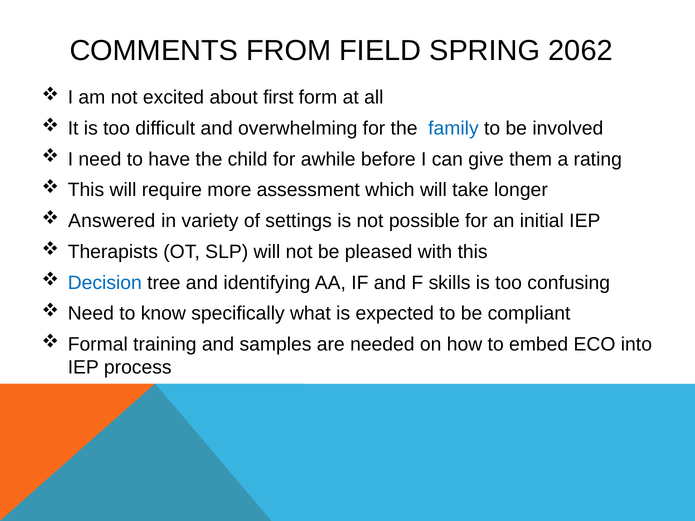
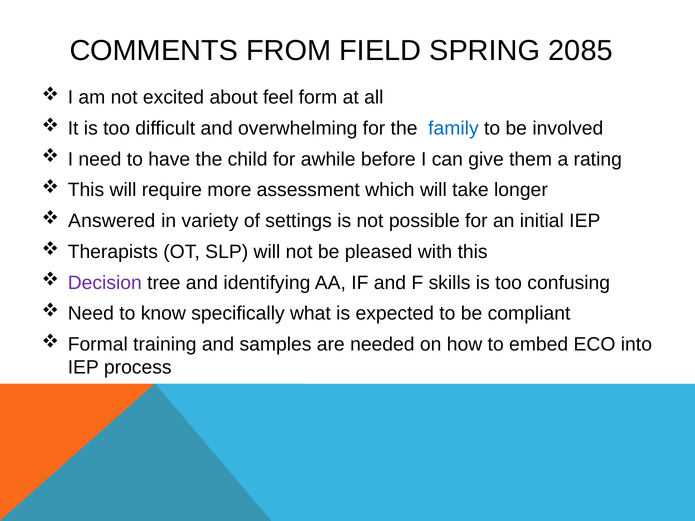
2062: 2062 -> 2085 (581, 51)
first: first -> feel (278, 97)
Decision colour: blue -> purple (105, 283)
